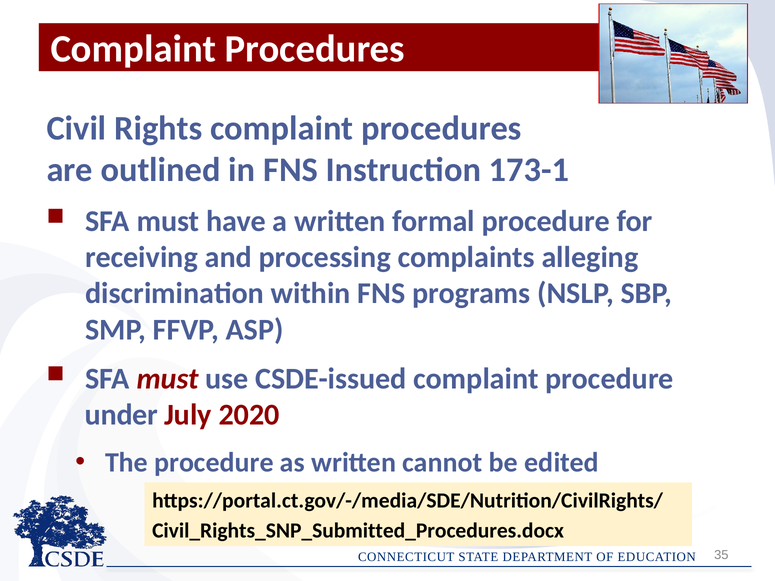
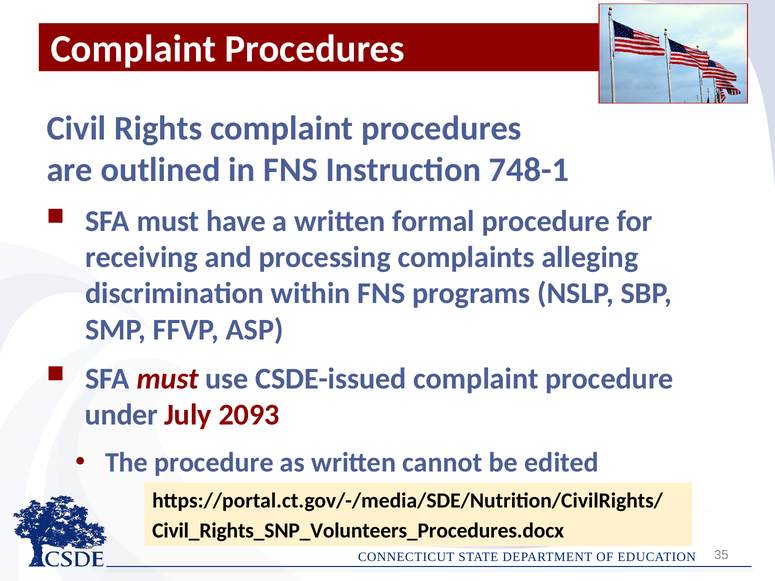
173-1: 173-1 -> 748-1 (529, 170)
2020: 2020 -> 2093 (249, 415)
Civil_Rights_SNP_Submitted_Procedures.docx: Civil_Rights_SNP_Submitted_Procedures.docx -> Civil_Rights_SNP_Volunteers_Procedures.docx (358, 531)
